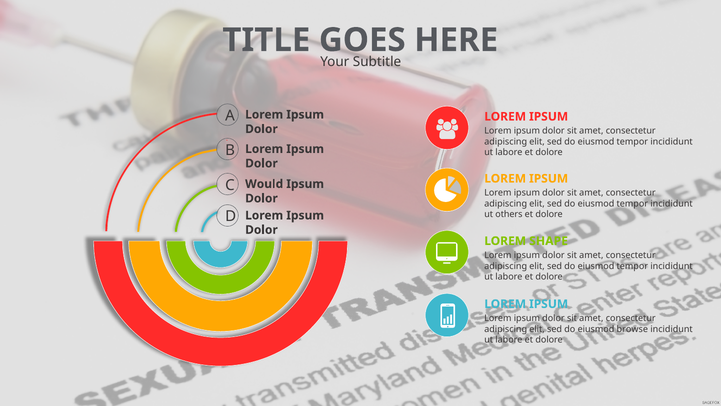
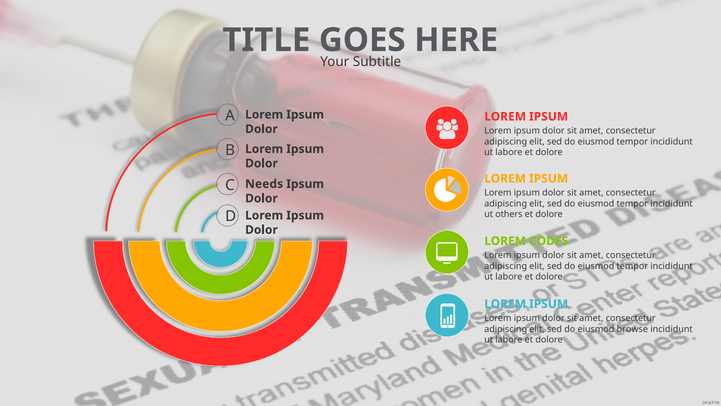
Would: Would -> Needs (264, 184)
SHAPE: SHAPE -> CODES (549, 241)
